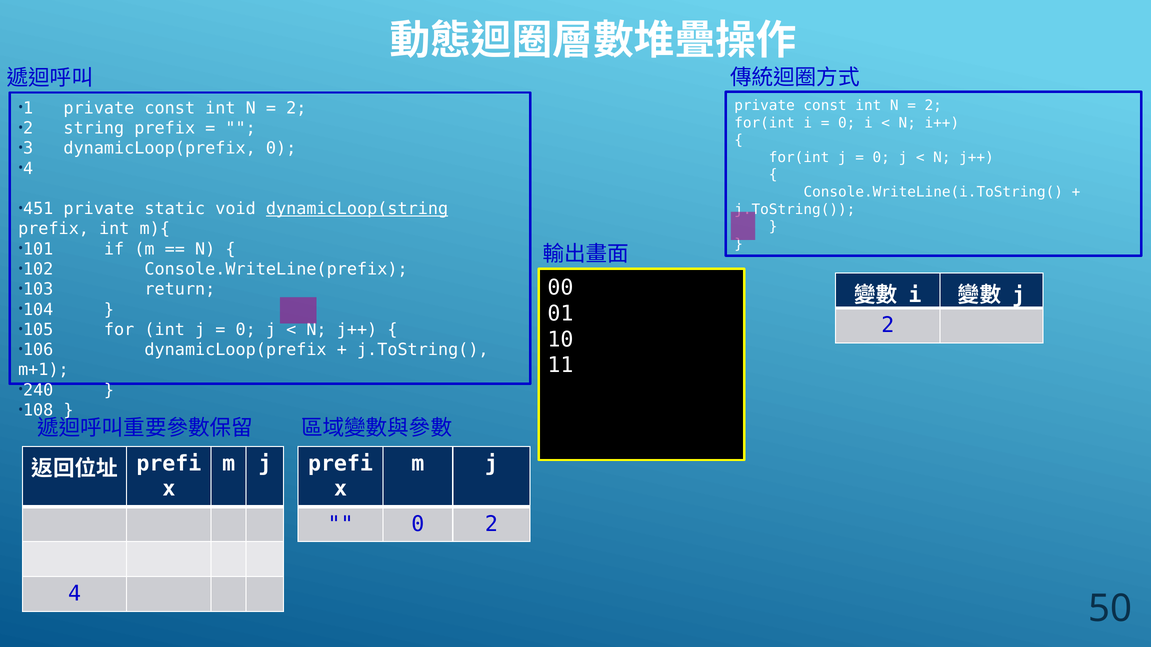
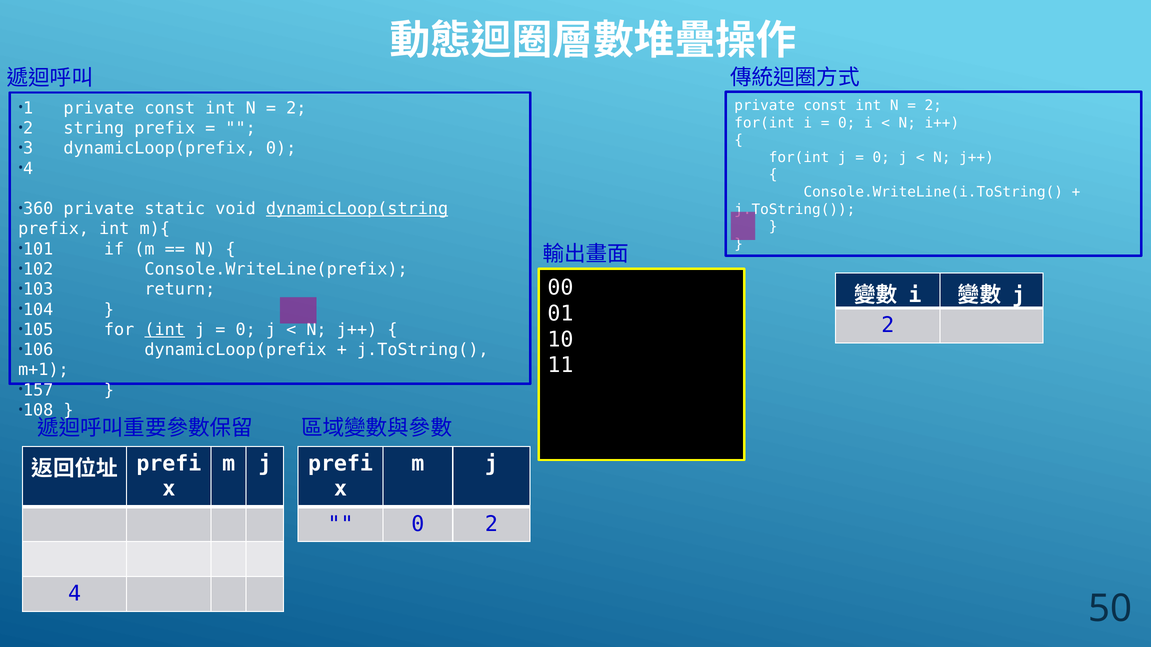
451: 451 -> 360 (38, 209)
int underline: none -> present (165, 330)
240: 240 -> 157 (38, 390)
